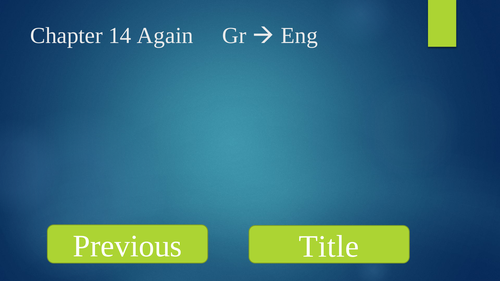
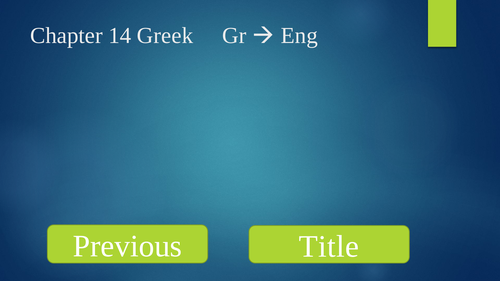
Again: Again -> Greek (165, 36)
